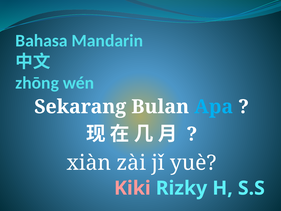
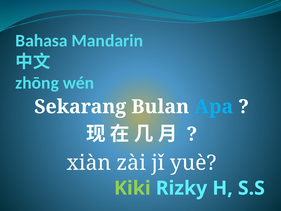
Kiki colour: pink -> light green (132, 188)
